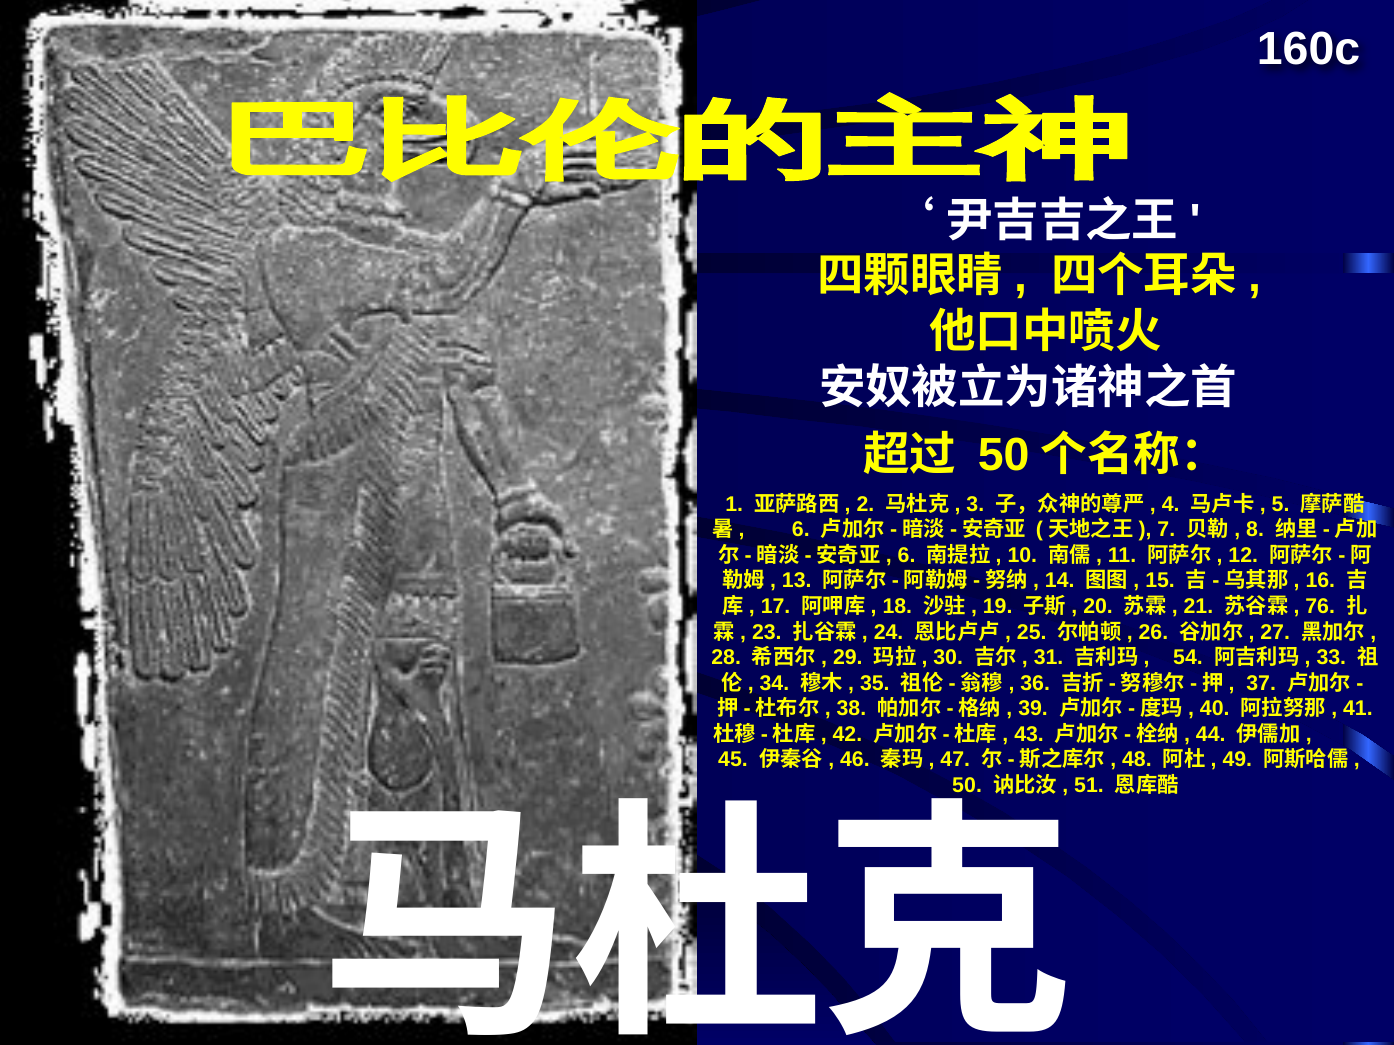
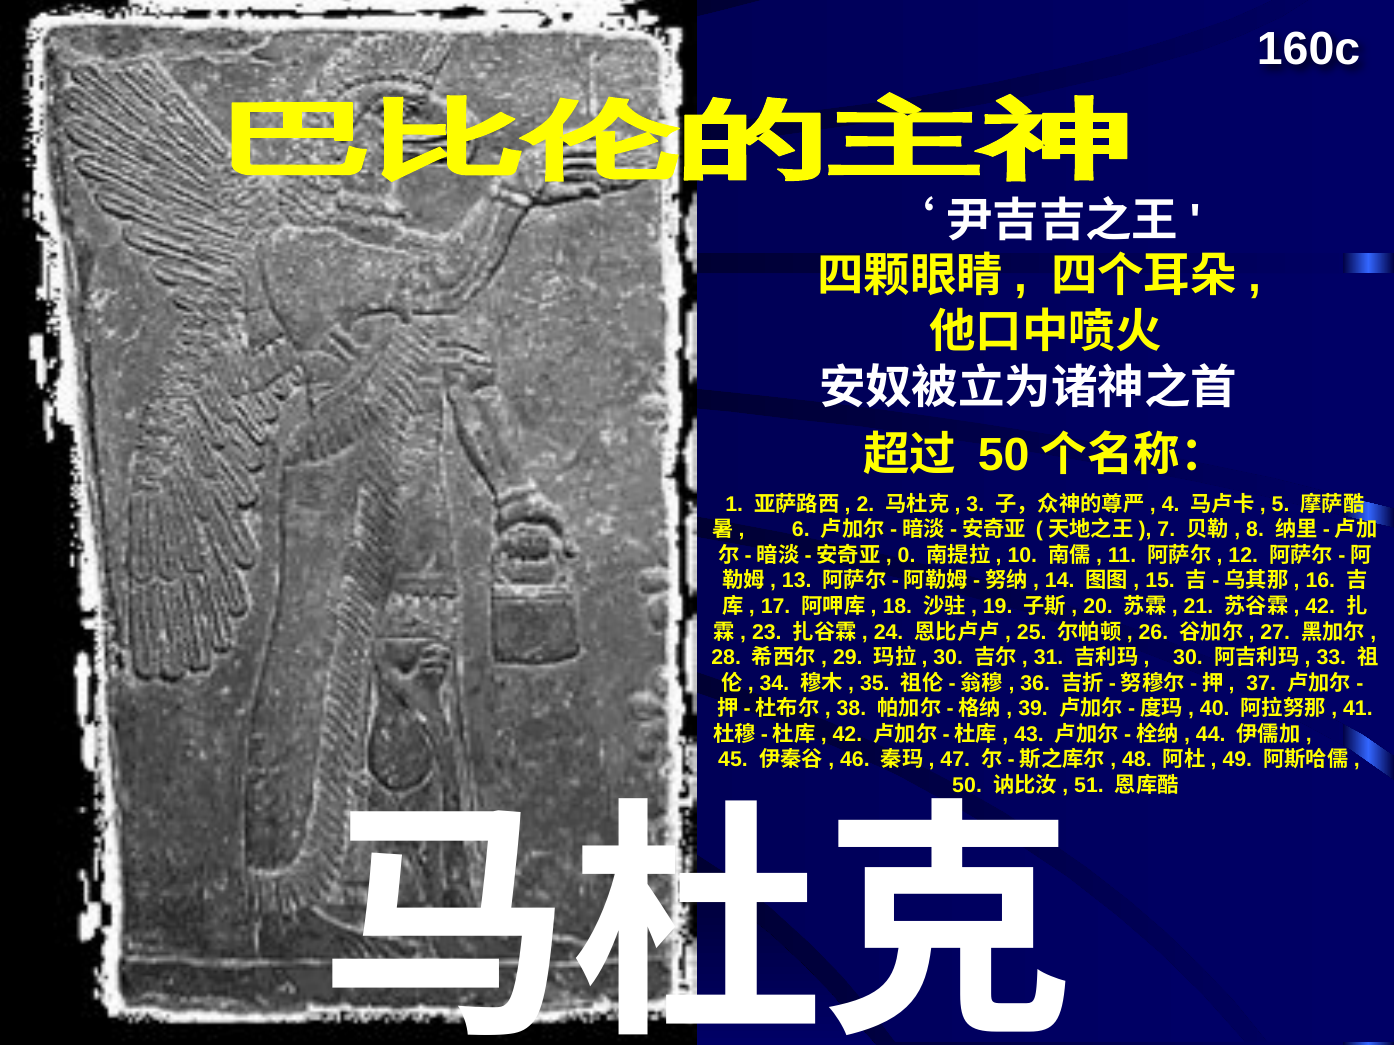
6: 6 -> 0 (907, 556)
76: 76 -> 42 (1320, 607)
54: 54 -> 30 (1188, 658)
